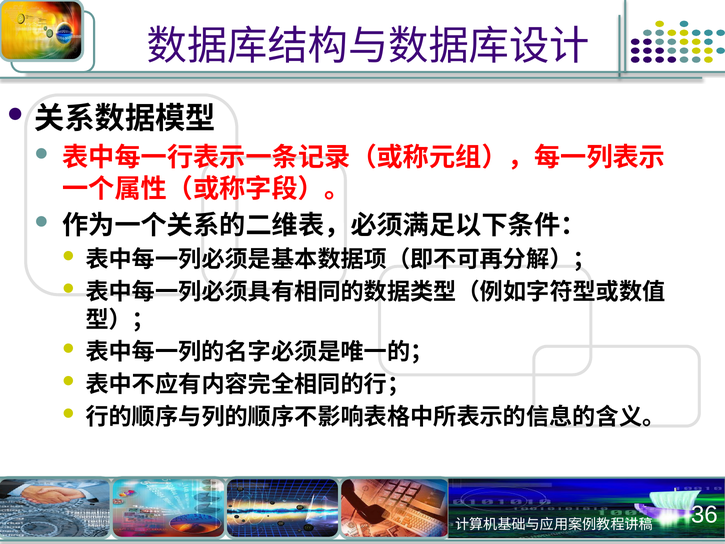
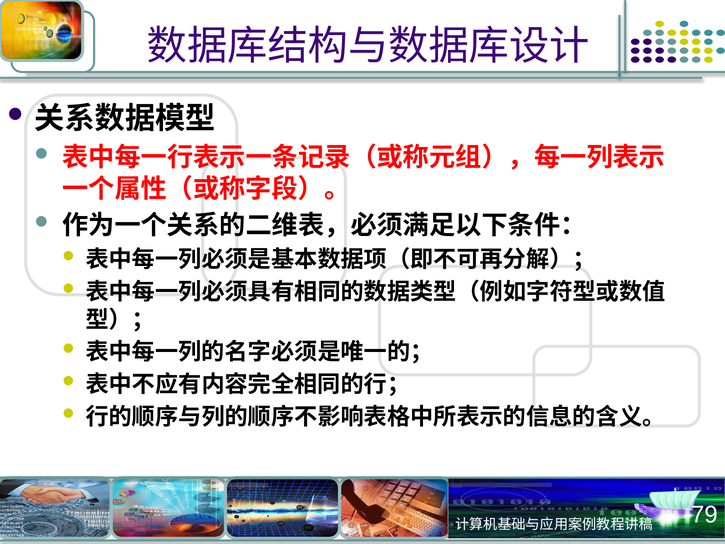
36: 36 -> 79 (704, 514)
